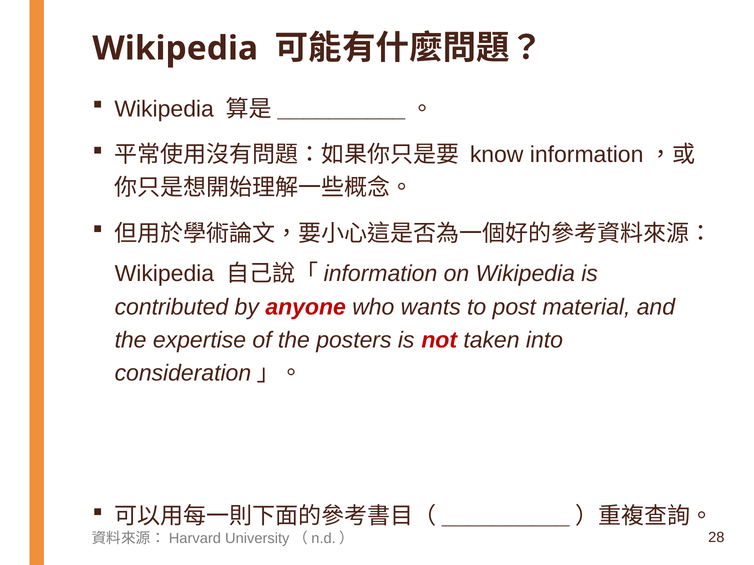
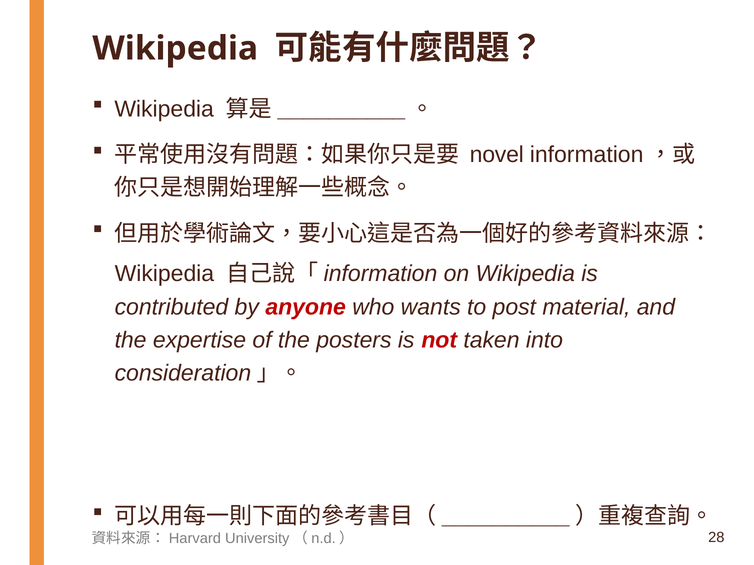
know: know -> novel (497, 155)
